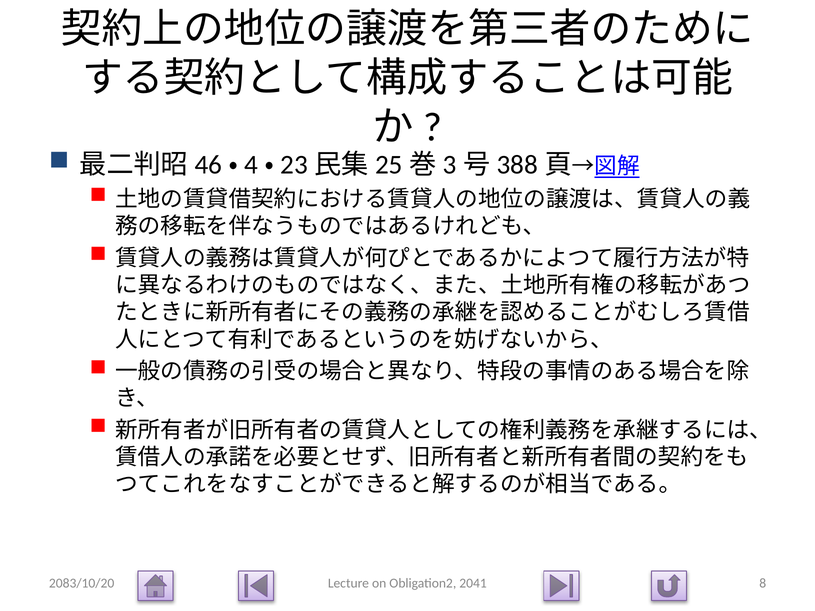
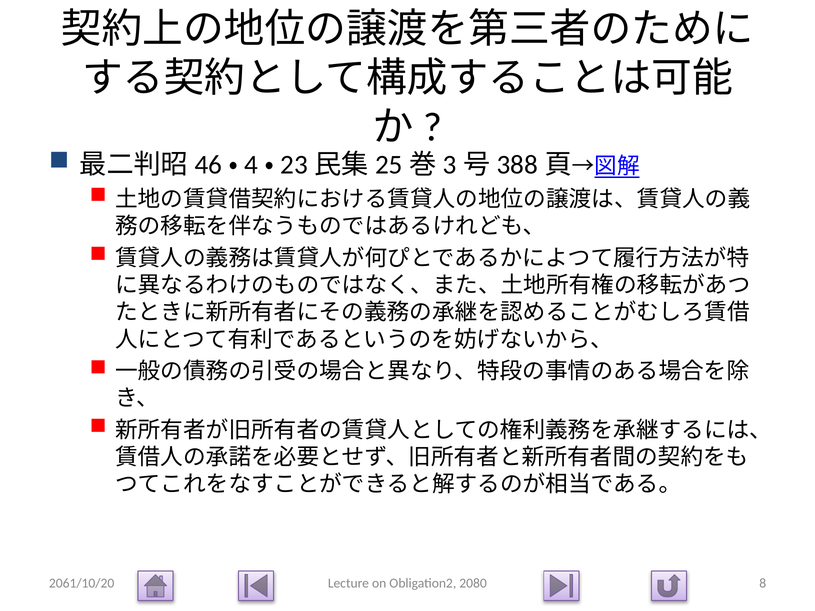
2083/10/20: 2083/10/20 -> 2061/10/20 (82, 584)
2041: 2041 -> 2080 (473, 584)
